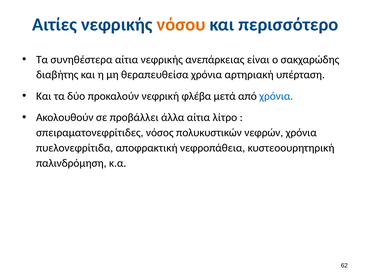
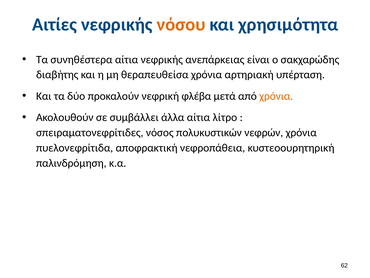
περισσότερο: περισσότερο -> χρησιμότητα (288, 24)
χρόνια colour: blue -> orange (276, 96)
προβάλλει: προβάλλει -> συμβάλλει (134, 117)
